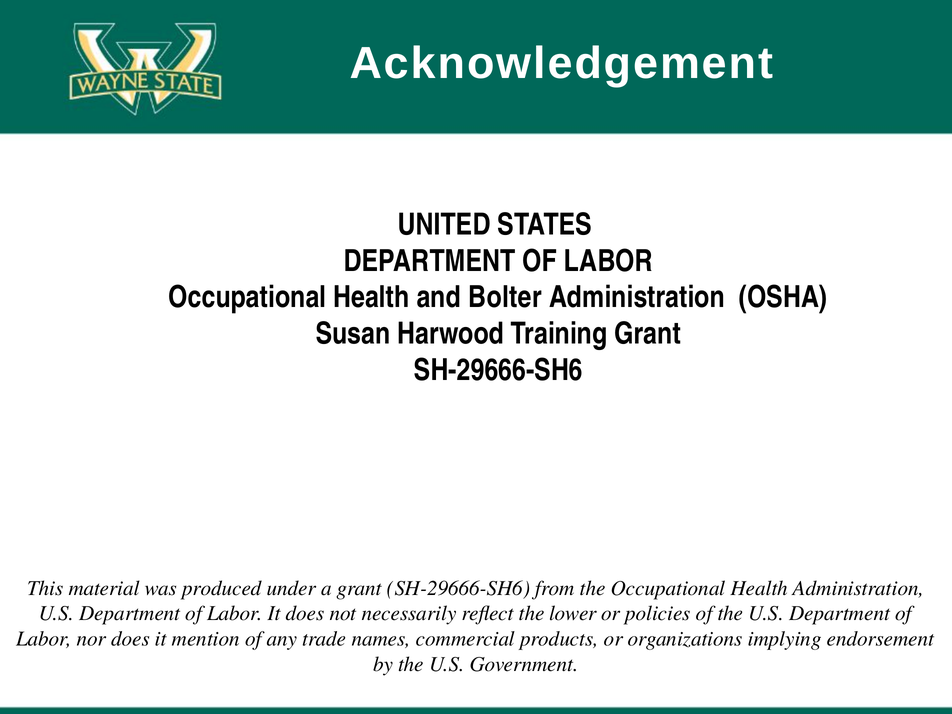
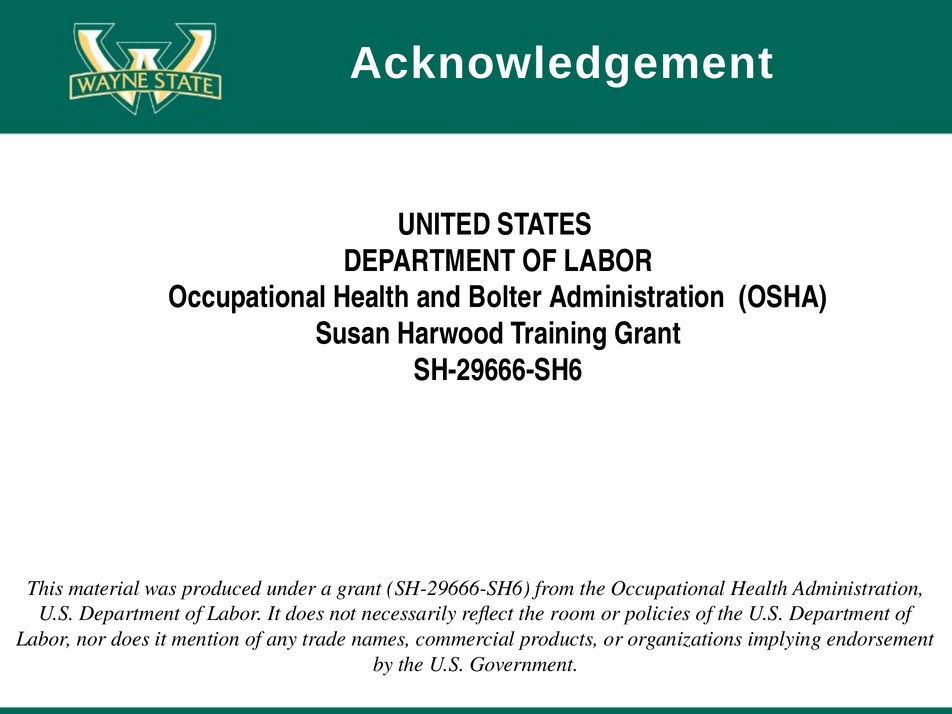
lower: lower -> room (573, 613)
